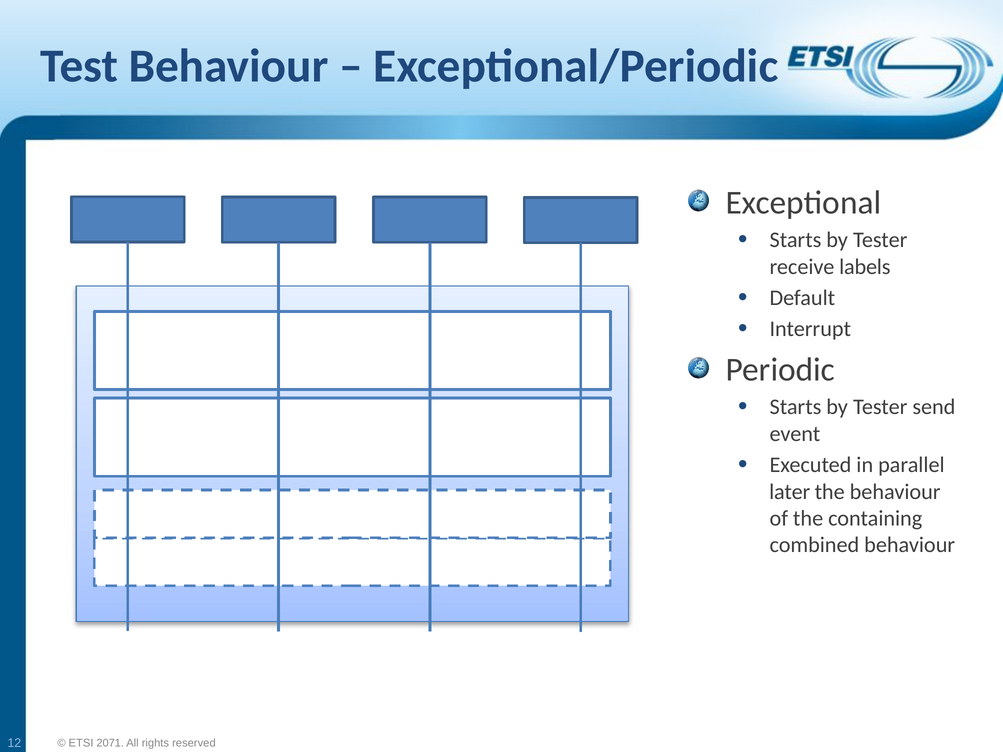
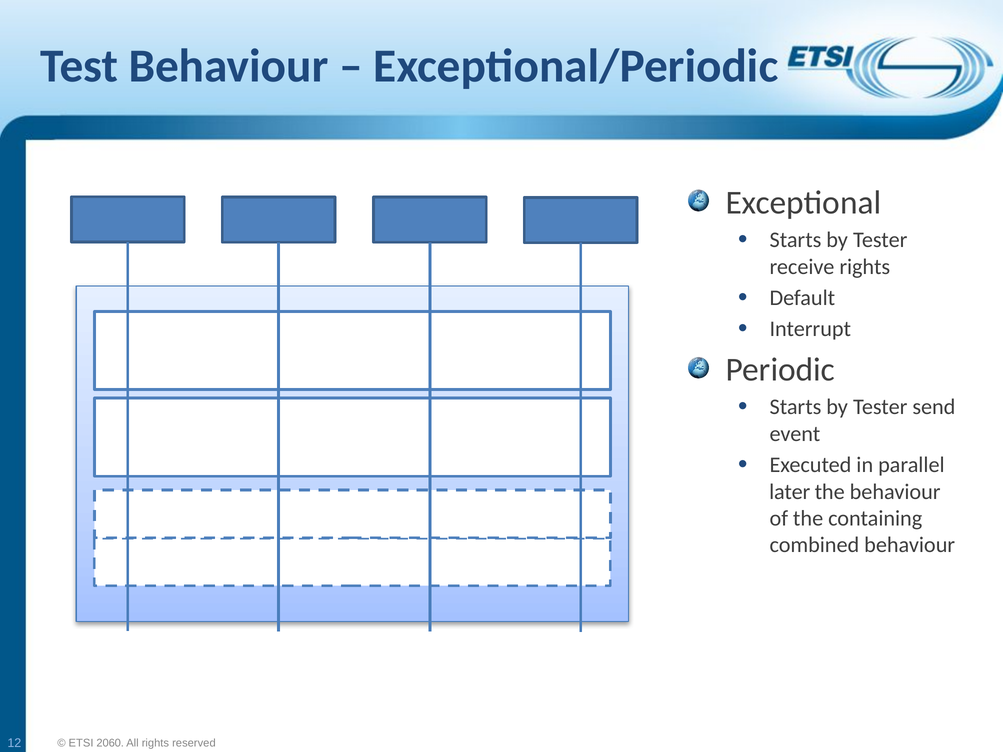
receive labels: labels -> rights (865, 267)
2071: 2071 -> 2060 (110, 743)
